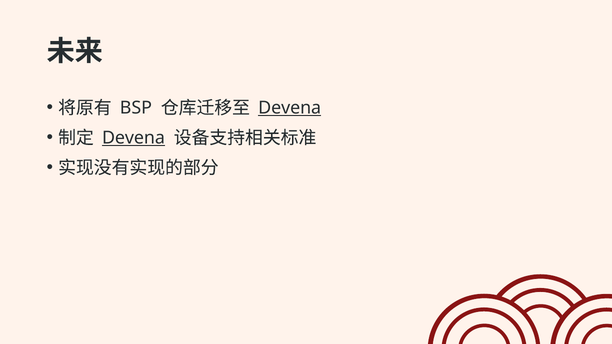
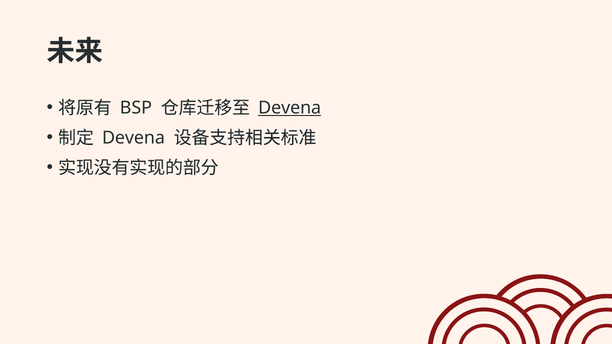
Devena underline: present -> none (133, 138)
